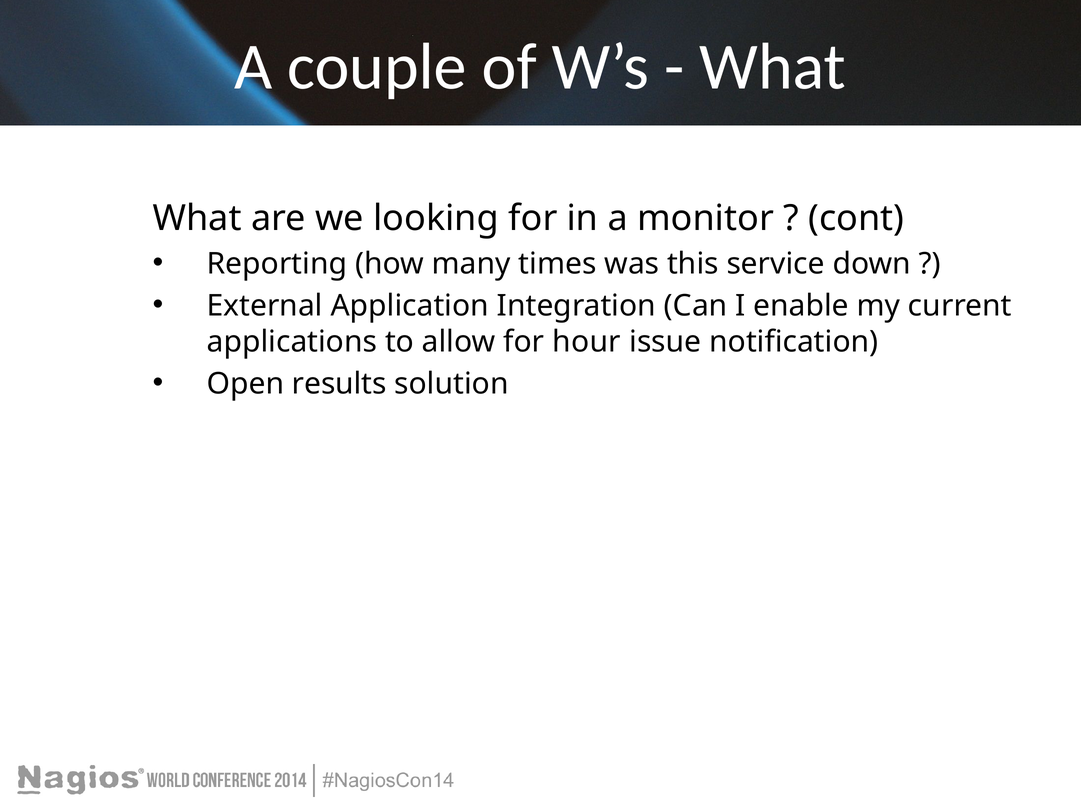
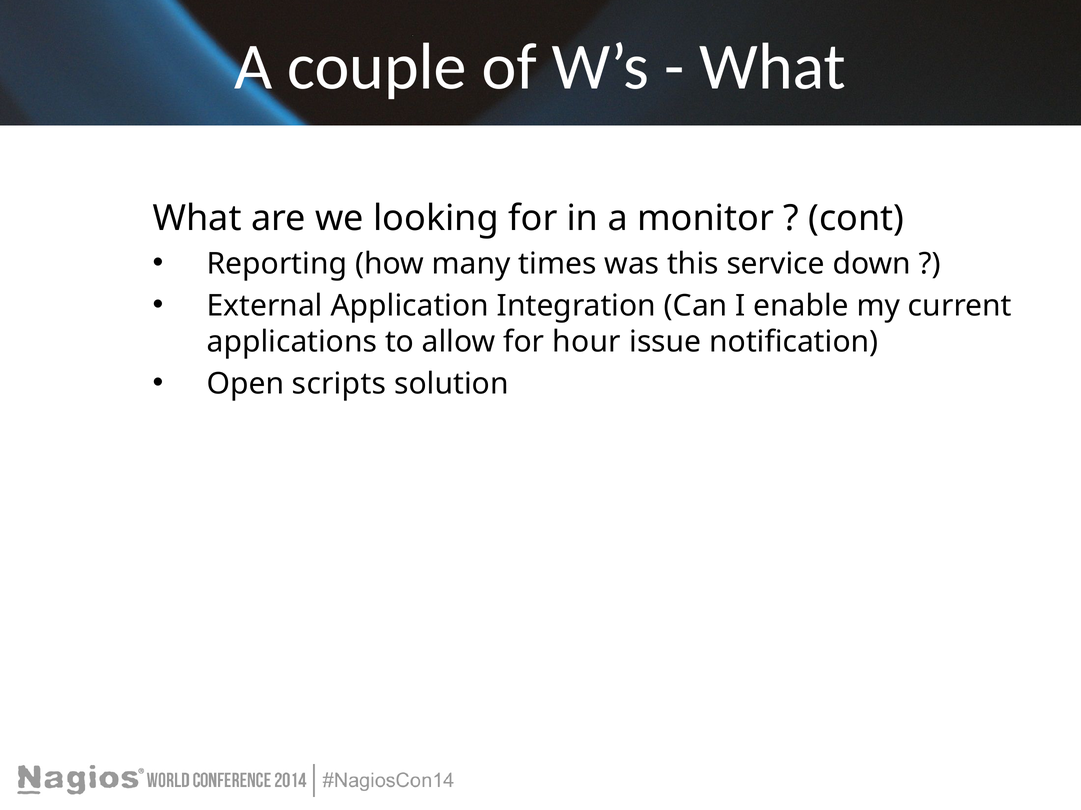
results: results -> scripts (339, 384)
